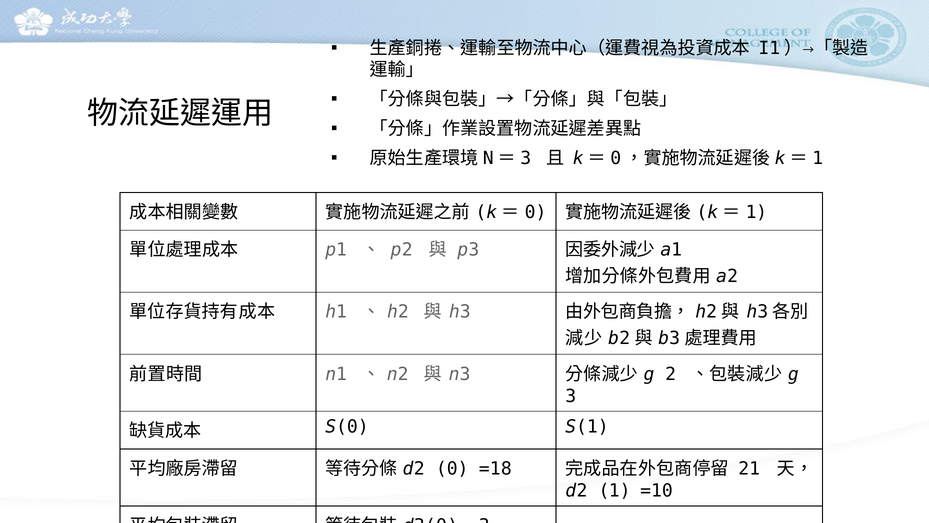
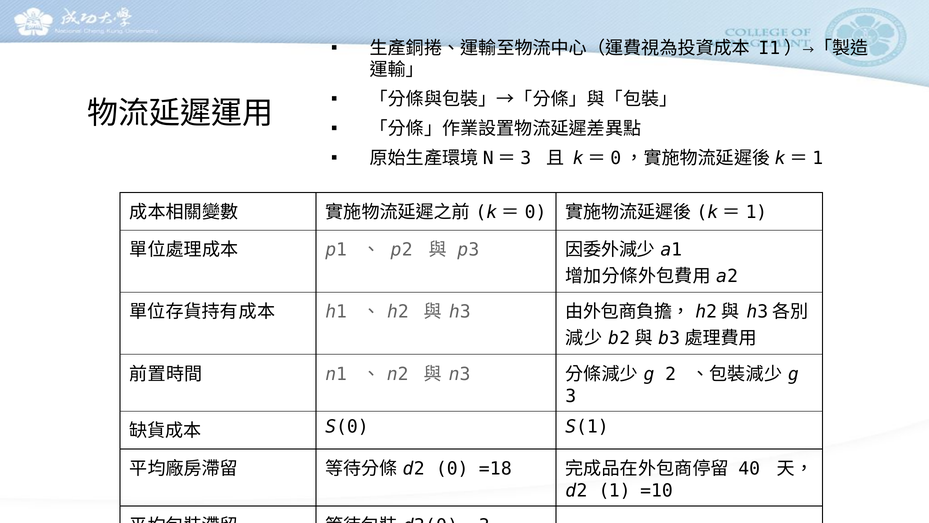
21: 21 -> 40 (749, 468)
